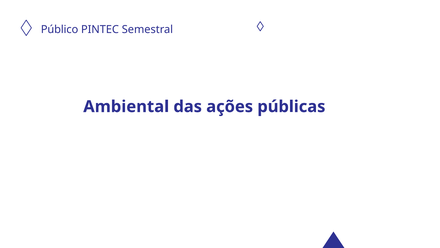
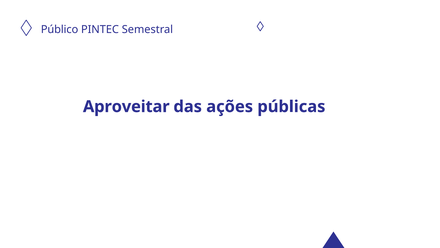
Ambiental: Ambiental -> Aproveitar (126, 106)
